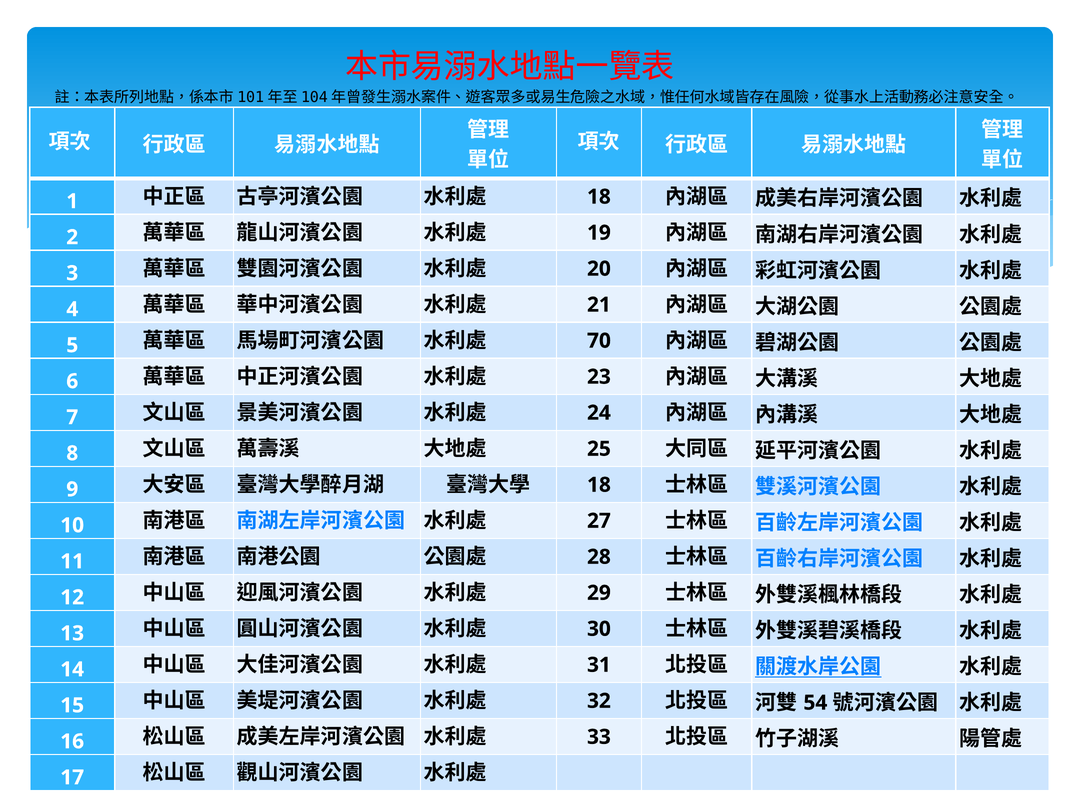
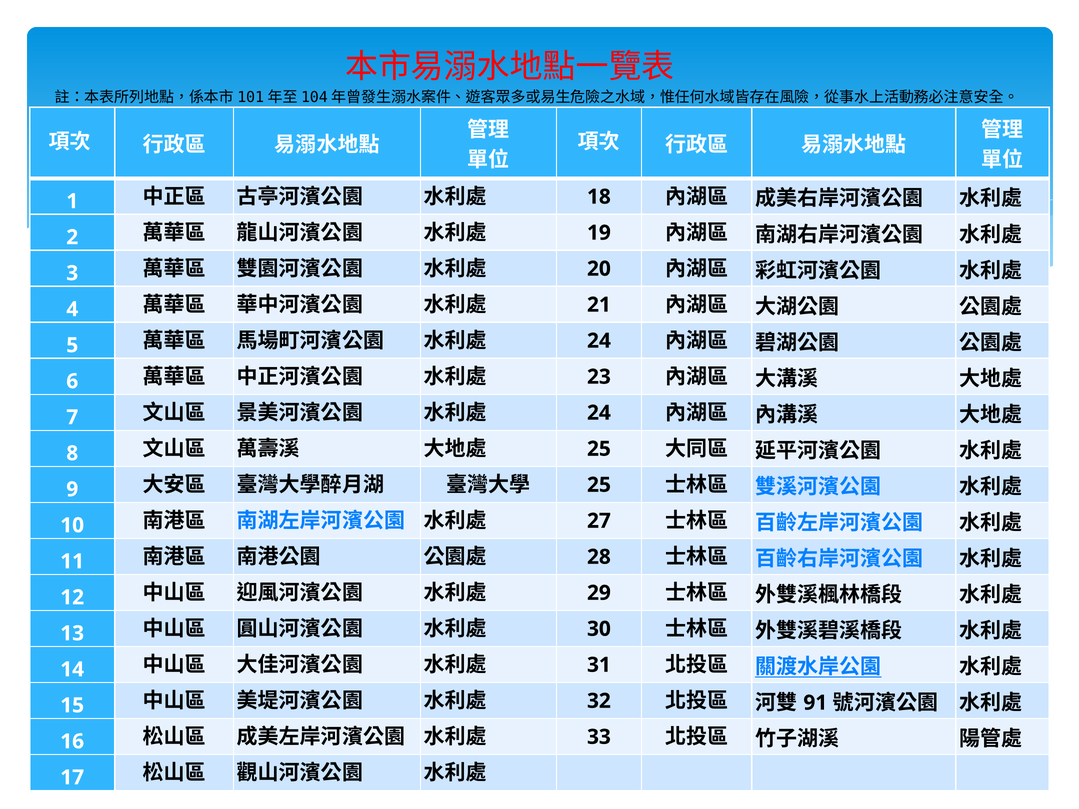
70: 70 -> 24 (599, 341)
18: 18 -> 25 (599, 485)
54: 54 -> 91 (815, 703)
